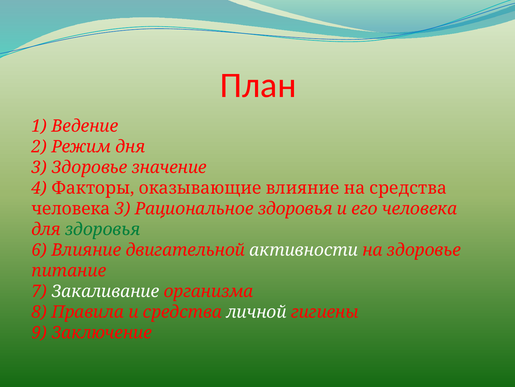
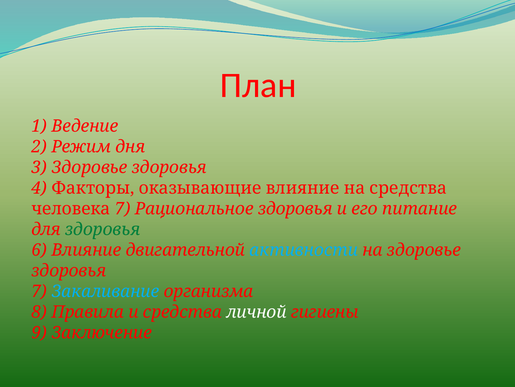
3 Здоровье значение: значение -> здоровья (169, 167)
человека 3: 3 -> 7 (123, 208)
его человека: человека -> питание (420, 208)
активности colour: white -> light blue (304, 250)
питание: питание -> здоровья (69, 270)
Закаливание colour: white -> light blue (105, 291)
